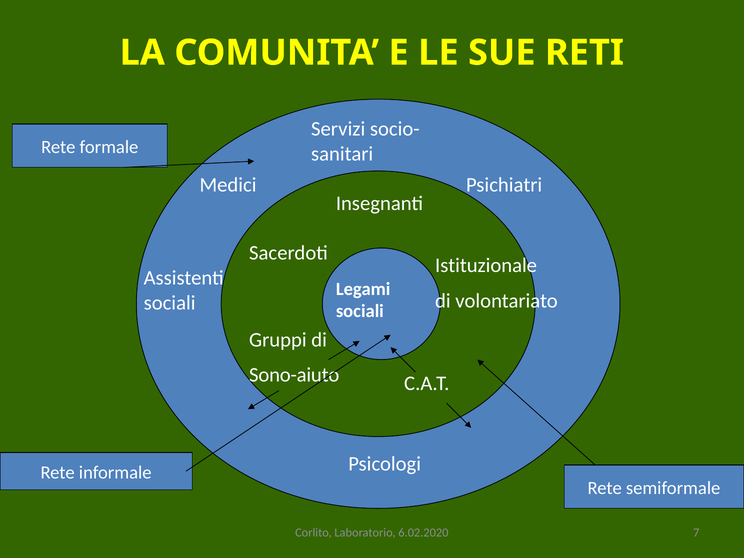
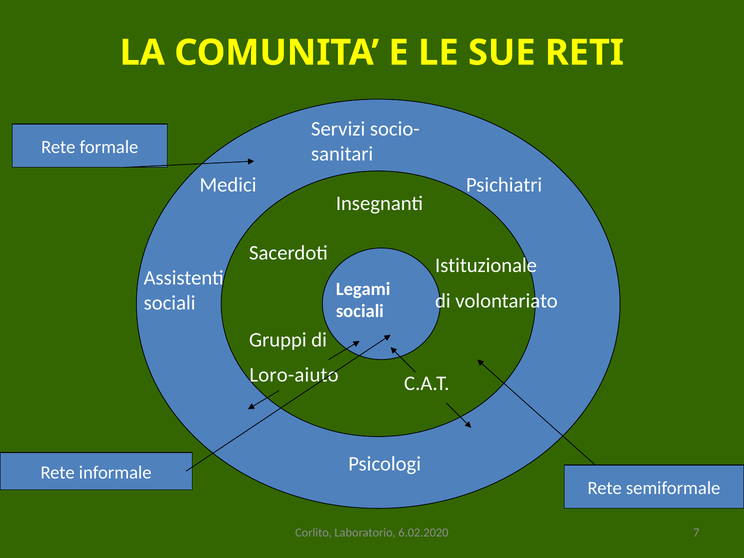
Sono-aiuto: Sono-aiuto -> Loro-aiuto (294, 375)
